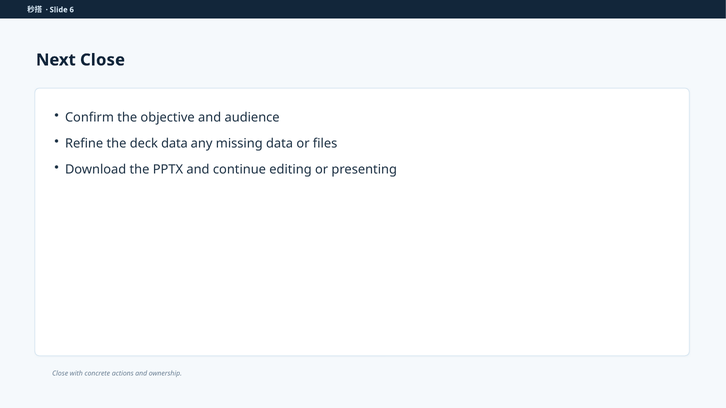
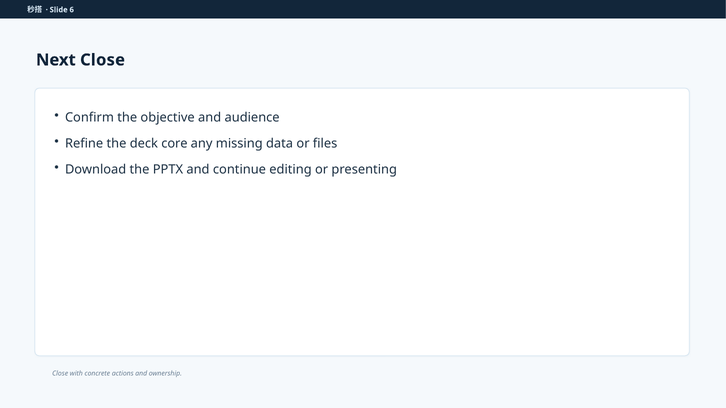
deck data: data -> core (174, 144)
